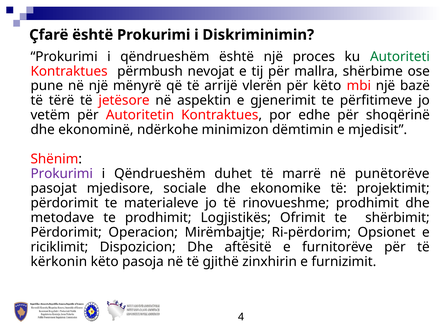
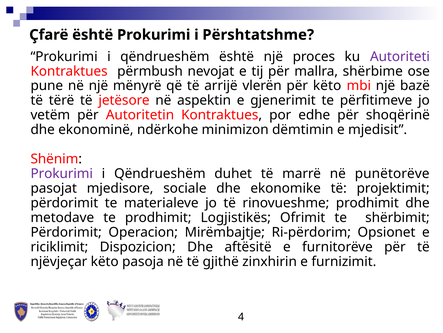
Diskriminimin: Diskriminimin -> Përshtatshme (258, 35)
Autoriteti colour: green -> purple (400, 56)
kërkonin: kërkonin -> njëvjeçar (59, 261)
